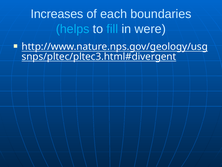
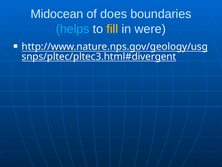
Increases: Increases -> Midocean (57, 14)
each: each -> does (114, 14)
fill colour: light blue -> yellow (112, 29)
